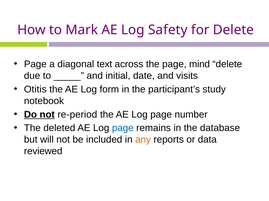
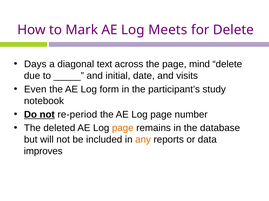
Safety: Safety -> Meets (168, 30)
Page: Page -> Days (35, 64)
Otitis: Otitis -> Even (35, 90)
page colour: blue -> orange (123, 128)
reviewed: reviewed -> improves (43, 152)
